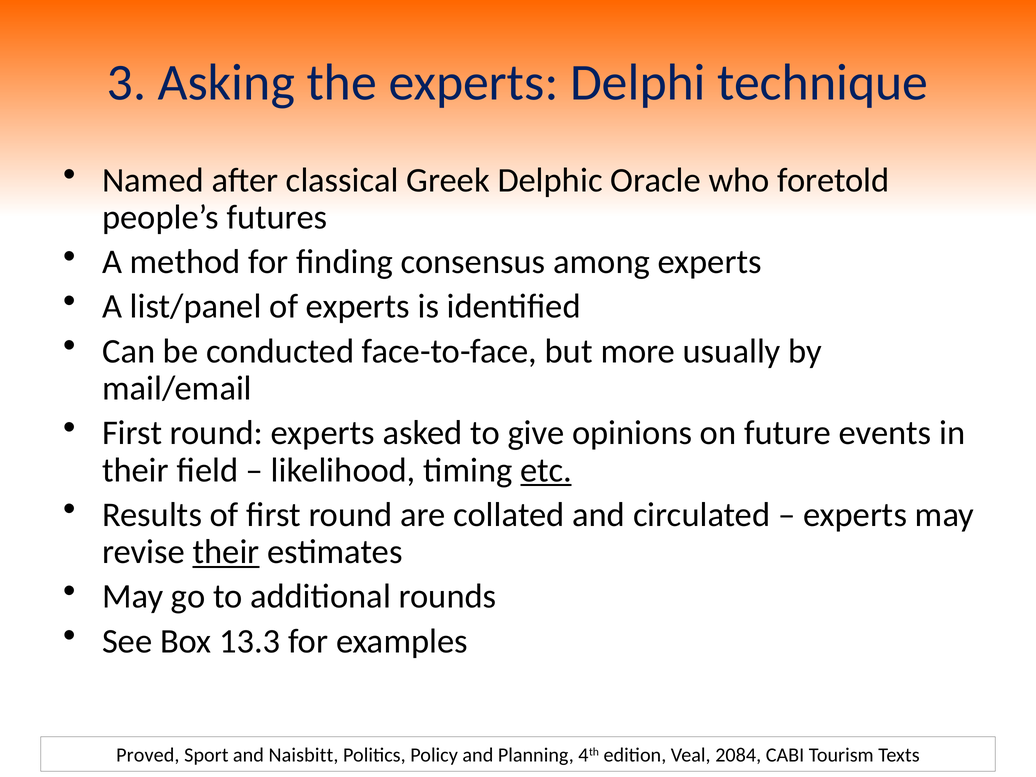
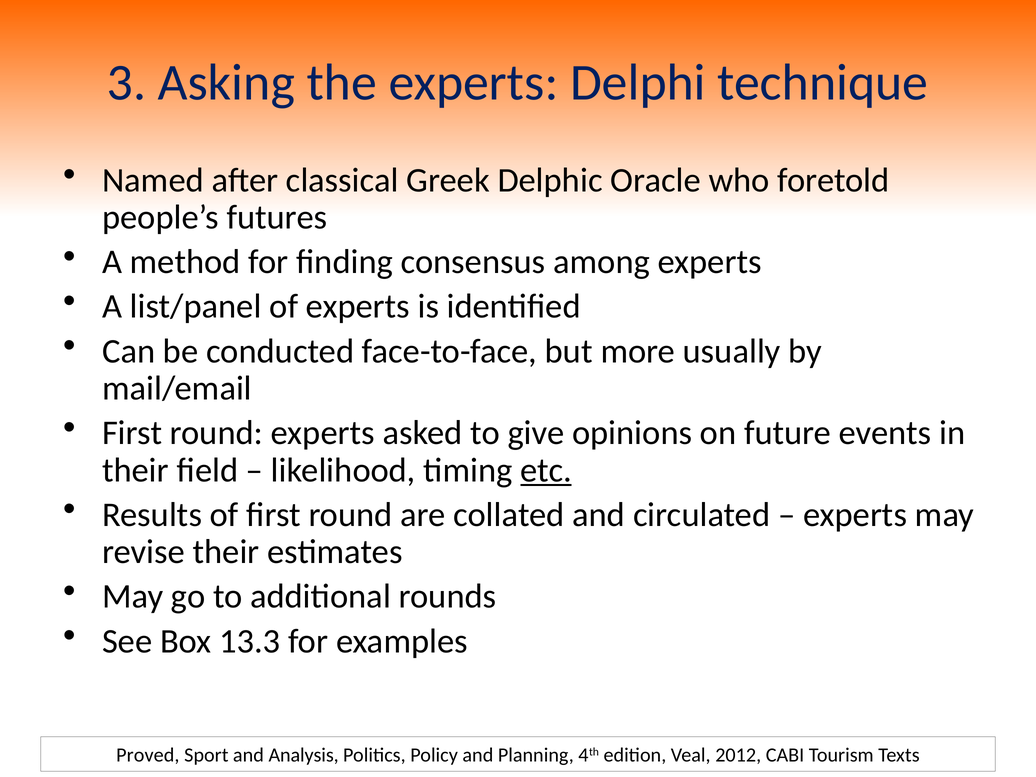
their underline: present -> none (226, 552)
Naisbitt: Naisbitt -> Analysis (304, 755)
2084: 2084 -> 2012 (738, 755)
